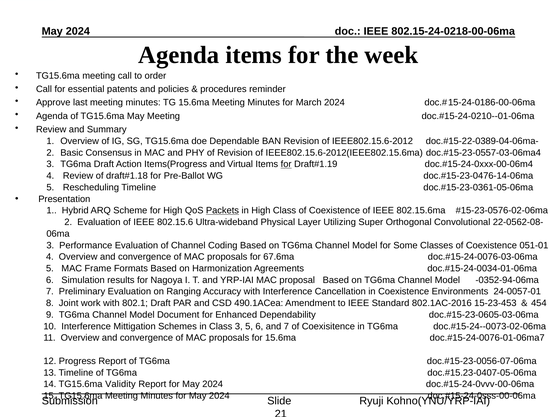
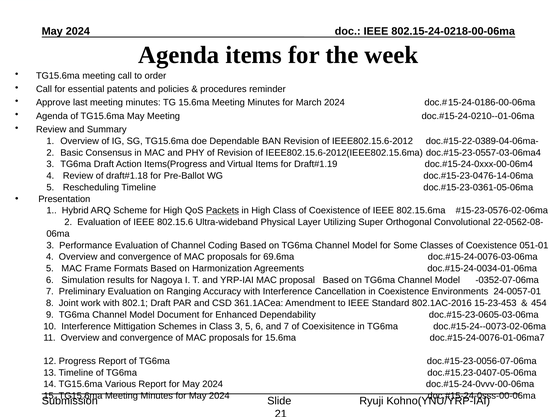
for underline: present -> none (286, 165)
67.6ma: 67.6ma -> 69.6ma (279, 257)
-0352-94-06ma: -0352-94-06ma -> -0352-07-06ma (507, 281)
490.1ACea: 490.1ACea -> 361.1ACea (259, 304)
Validity: Validity -> Various (121, 385)
